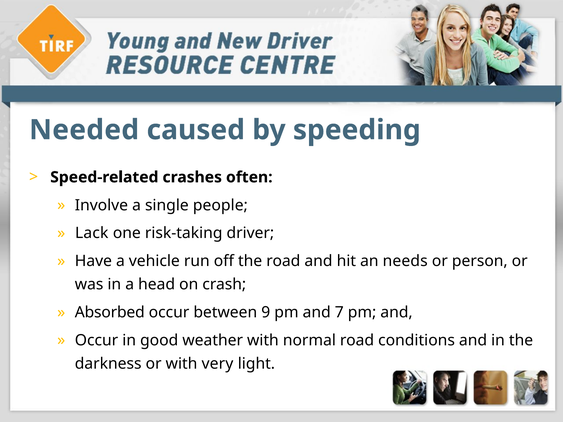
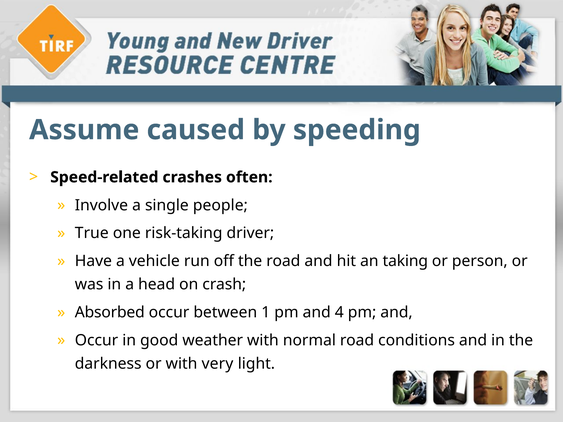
Needed: Needed -> Assume (84, 130)
Lack: Lack -> True (92, 233)
needs: needs -> taking (405, 261)
9: 9 -> 1 (266, 312)
7: 7 -> 4 (339, 312)
